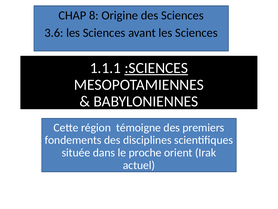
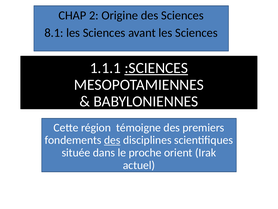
8: 8 -> 2 (94, 15)
3.6: 3.6 -> 8.1 (54, 33)
des underline: none -> present (112, 140)
